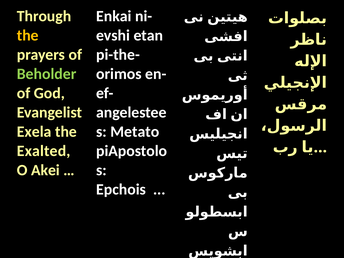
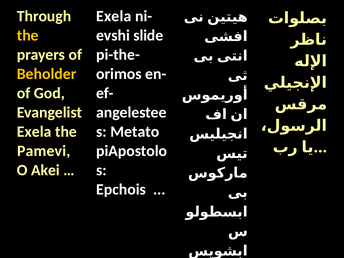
Enkai: Enkai -> Exela (114, 16)
etan: etan -> slide (148, 35)
Beholder colour: light green -> yellow (47, 74)
Exalted: Exalted -> Pamevi (44, 151)
